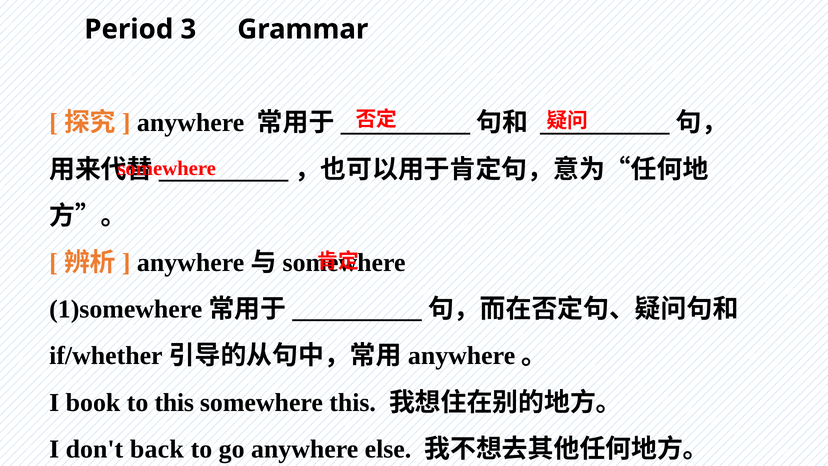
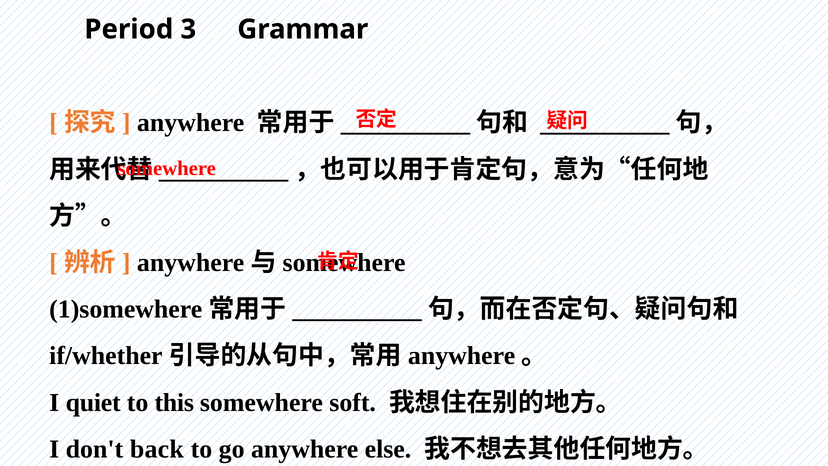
book: book -> quiet (93, 402)
somewhere this: this -> soft (353, 402)
